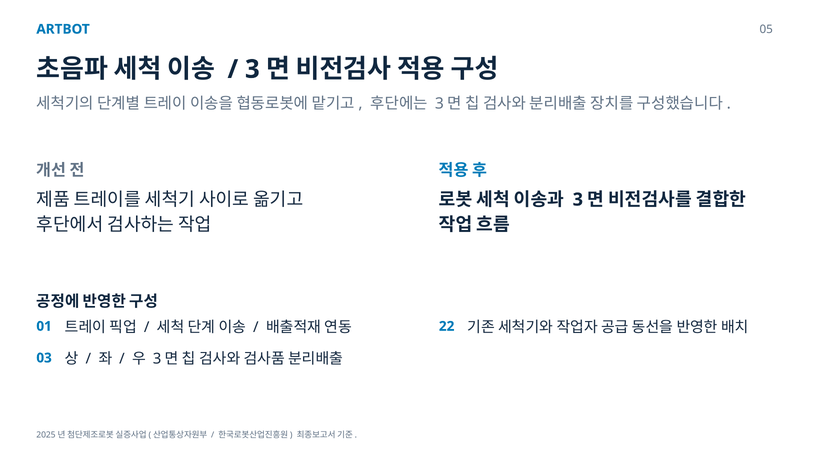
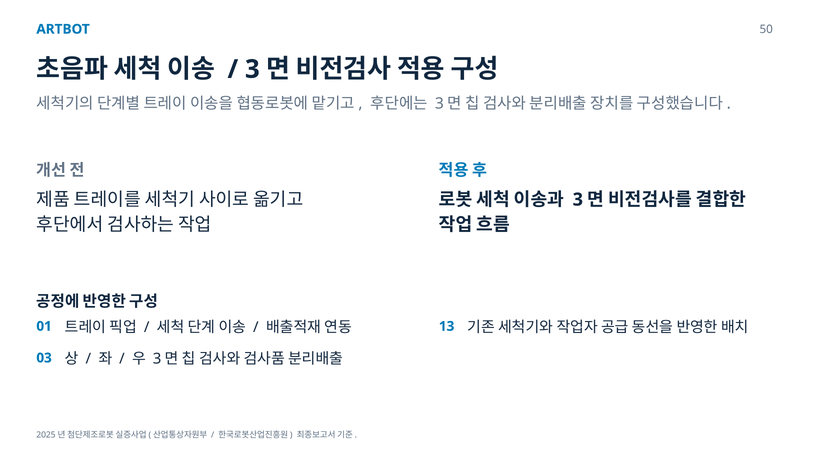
05: 05 -> 50 (766, 29)
22: 22 -> 13 (447, 327)
